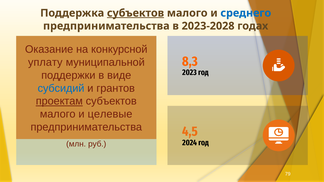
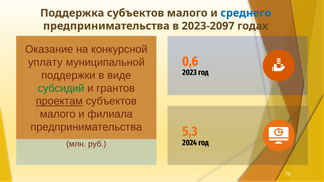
субъектов underline: present -> none (136, 13)
2023-2028: 2023-2028 -> 2023-2097 (208, 26)
8,3: 8,3 -> 0,6 (190, 61)
субсидий colour: blue -> green (61, 88)
целевые: целевые -> филиала (110, 114)
4,5: 4,5 -> 5,3 (190, 132)
